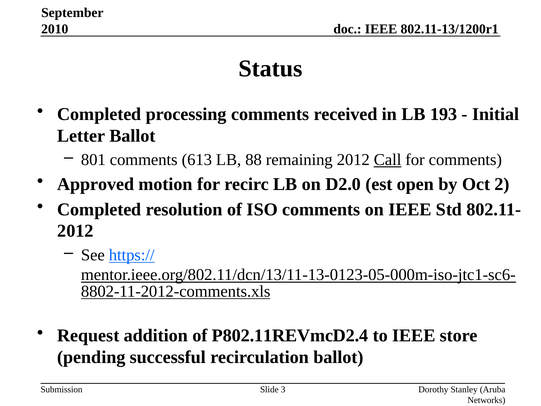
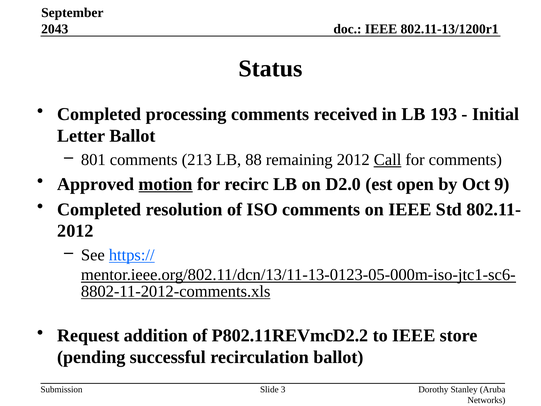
2010: 2010 -> 2043 (55, 29)
613: 613 -> 213 (197, 160)
motion underline: none -> present (166, 184)
2: 2 -> 9 (502, 184)
P802.11REVmcD2.4: P802.11REVmcD2.4 -> P802.11REVmcD2.2 (290, 335)
